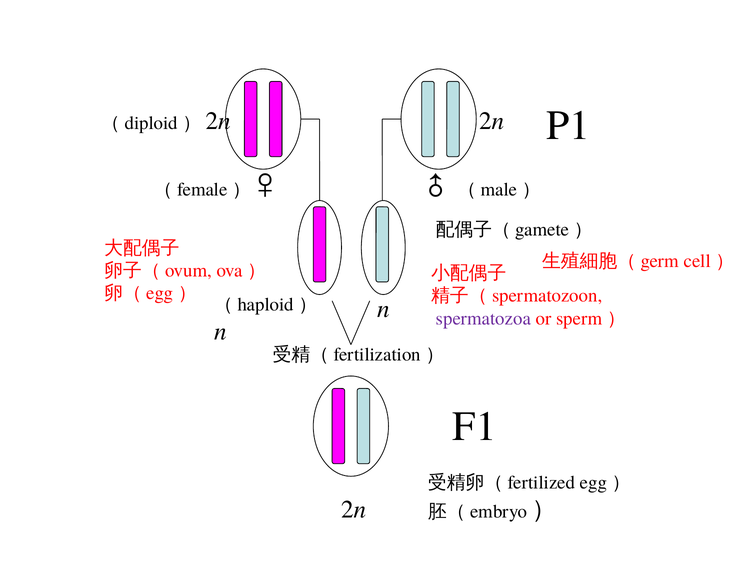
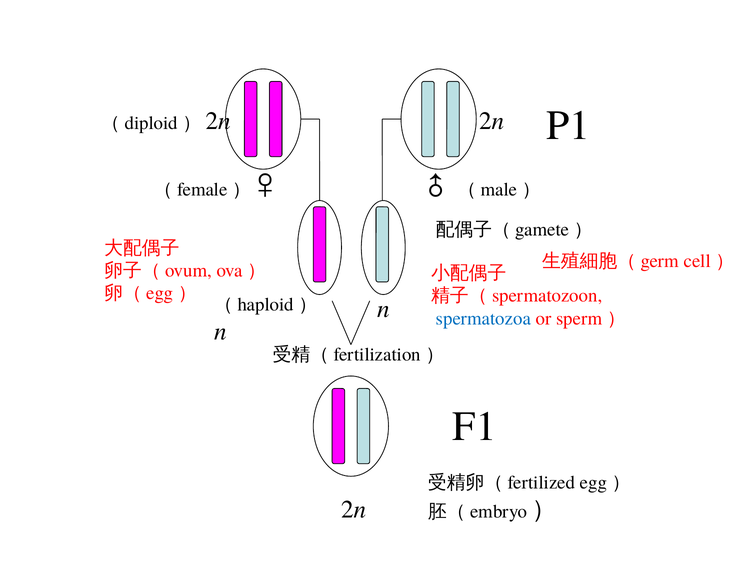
spermatozoa colour: purple -> blue (483, 318)
